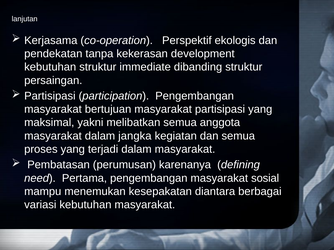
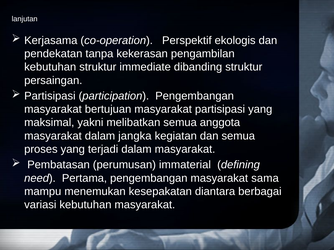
development: development -> pengambilan (203, 54)
karenanya: karenanya -> immaterial (185, 165)
sosial: sosial -> sama (265, 178)
